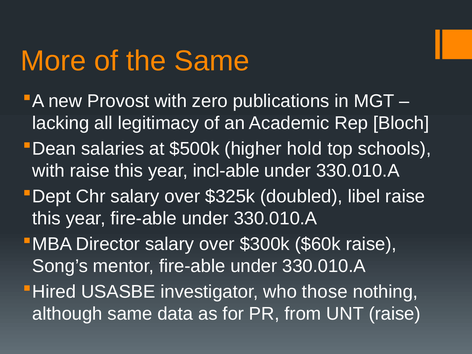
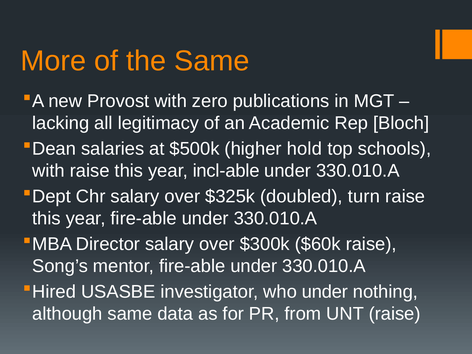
libel: libel -> turn (364, 196)
who those: those -> under (325, 292)
